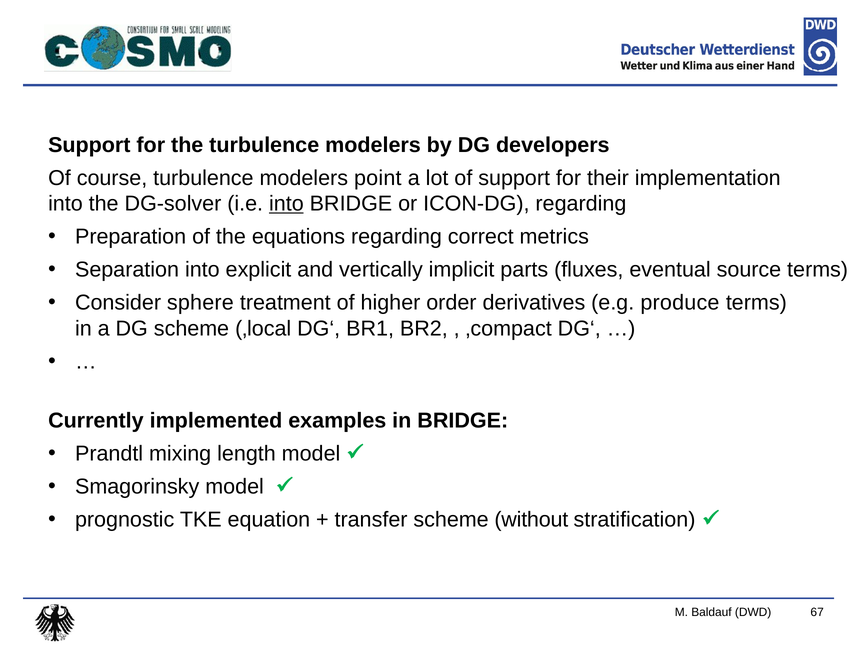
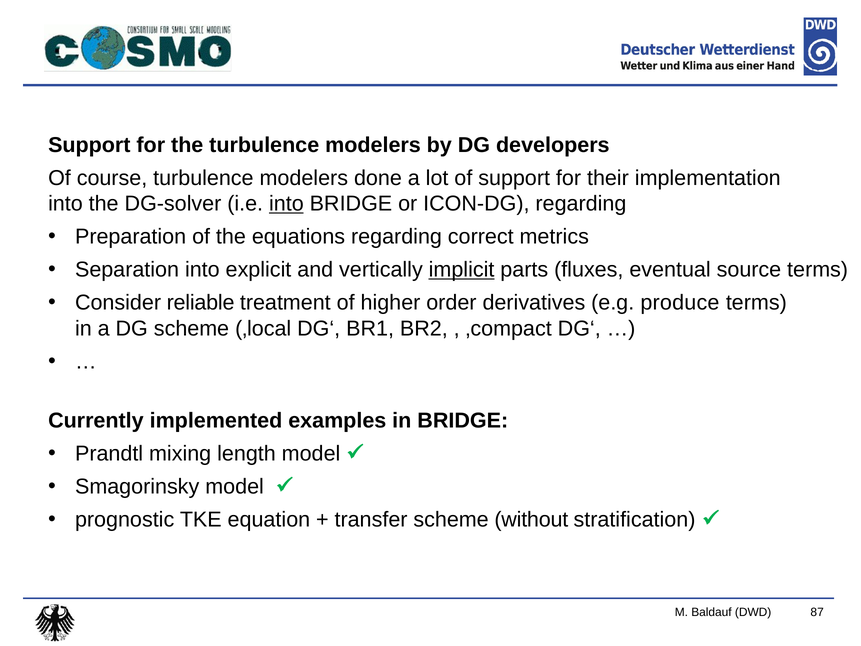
point: point -> done (378, 178)
implicit underline: none -> present (462, 270)
sphere: sphere -> reliable (201, 303)
67: 67 -> 87 (817, 612)
